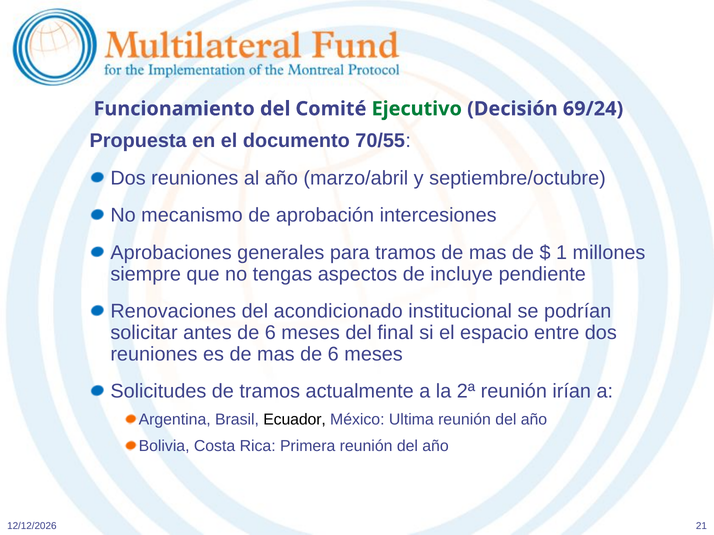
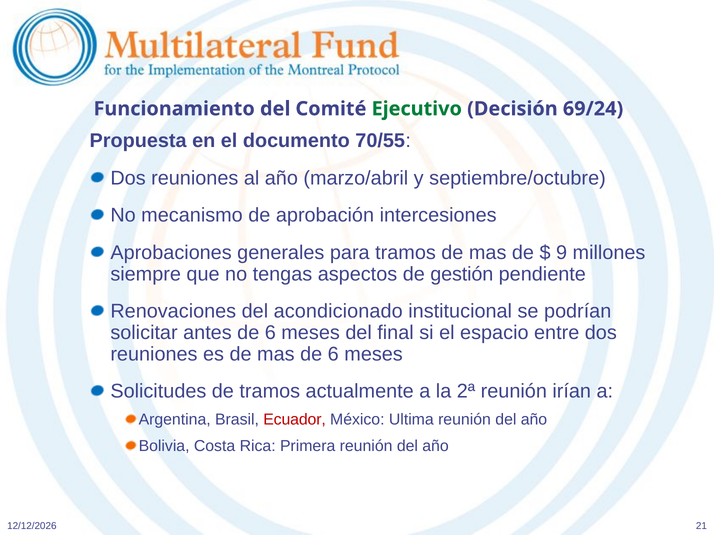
1: 1 -> 9 (562, 253)
incluye: incluye -> gestión (462, 274)
Ecuador colour: black -> red (295, 420)
